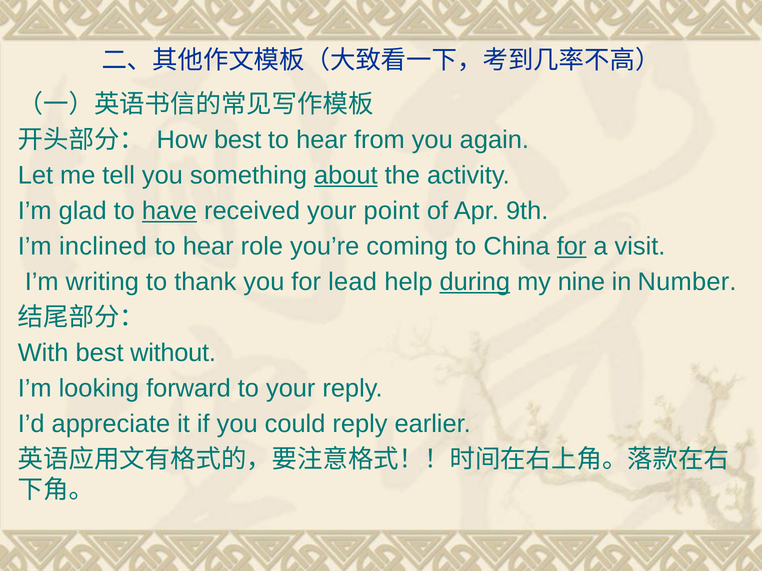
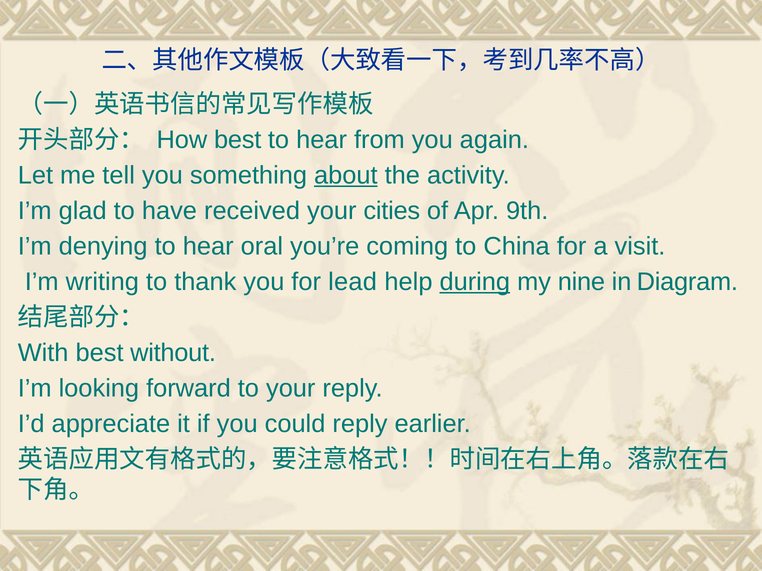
have underline: present -> none (169, 211)
point: point -> cities (392, 211)
inclined: inclined -> denying (103, 247)
role: role -> oral (262, 247)
for underline: present -> none (572, 247)
Number: Number -> Diagram (687, 282)
